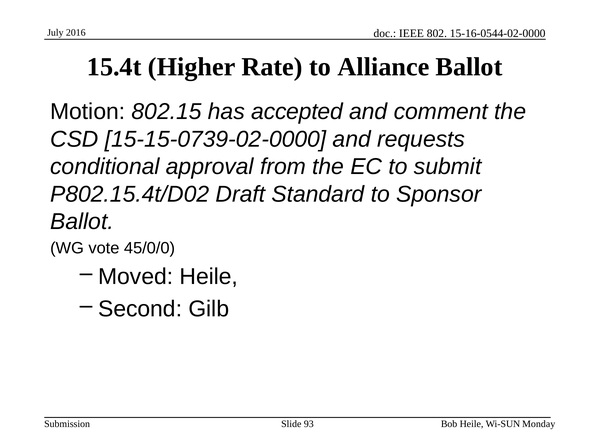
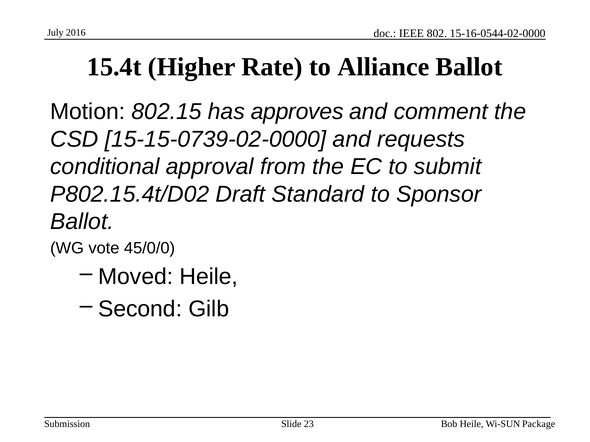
accepted: accepted -> approves (297, 112)
93: 93 -> 23 (309, 424)
Monday: Monday -> Package (539, 424)
